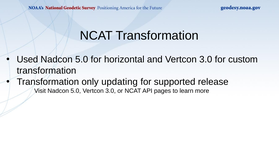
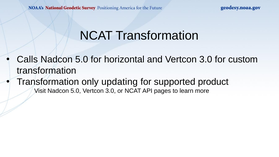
Used: Used -> Calls (27, 59)
release: release -> product (213, 82)
